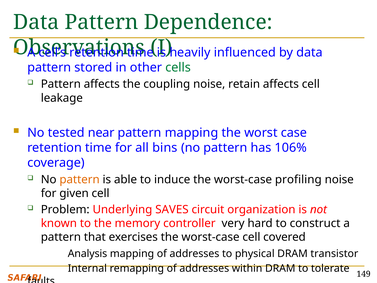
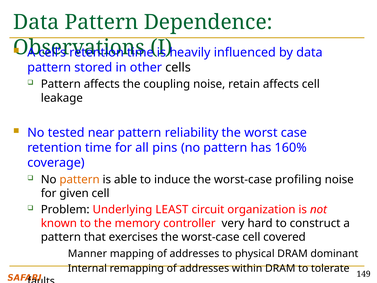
cells colour: green -> black (178, 67)
pattern mapping: mapping -> reliability (192, 133)
bins: bins -> pins (165, 148)
106%: 106% -> 160% (291, 148)
SAVES: SAVES -> LEAST (172, 209)
Analysis: Analysis -> Manner (87, 253)
transistor: transistor -> dominant (334, 253)
